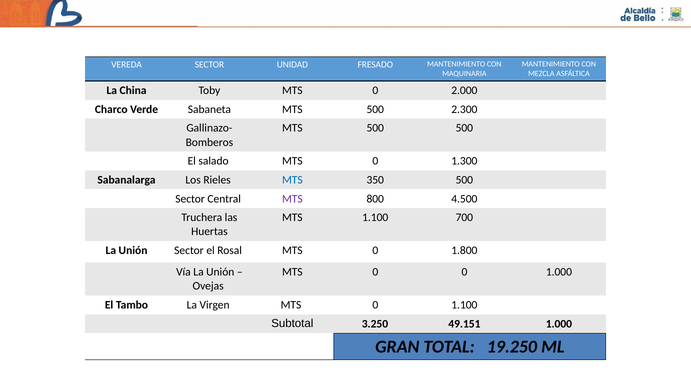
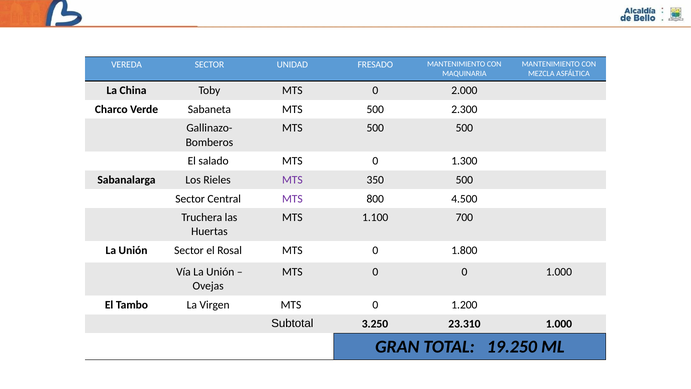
MTS colour: blue -> purple (292, 180)
0 1.100: 1.100 -> 1.200 (464, 305)
49.151: 49.151 -> 23.310 (464, 324)
